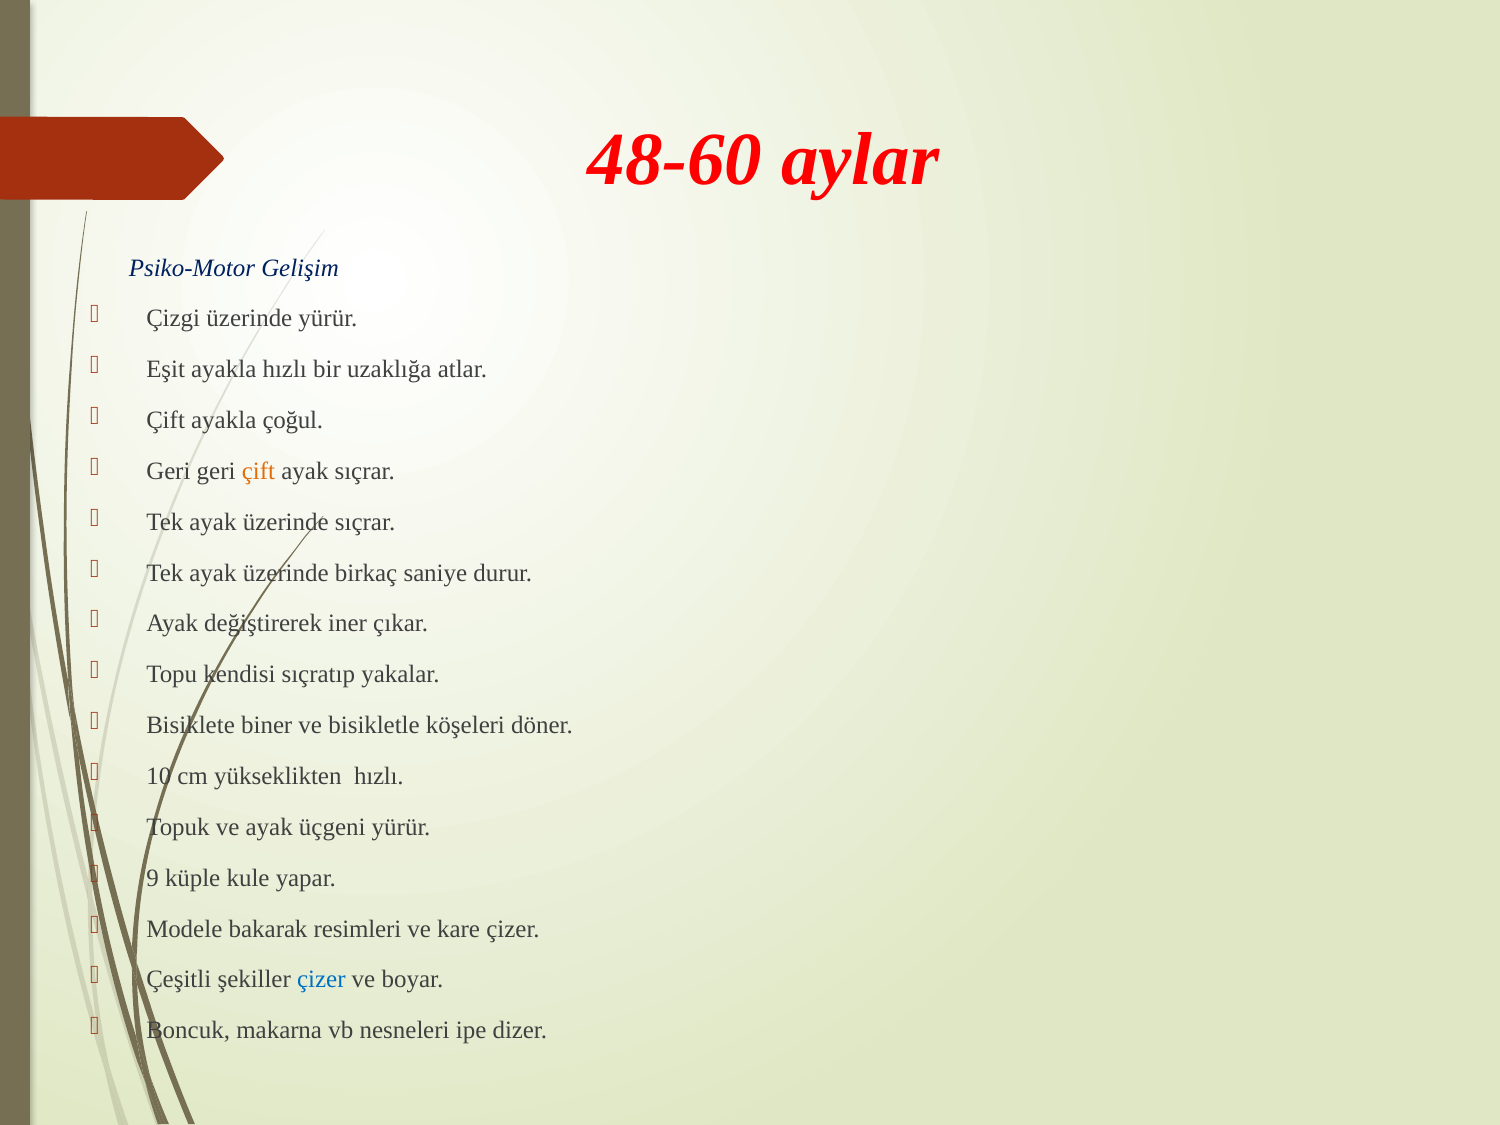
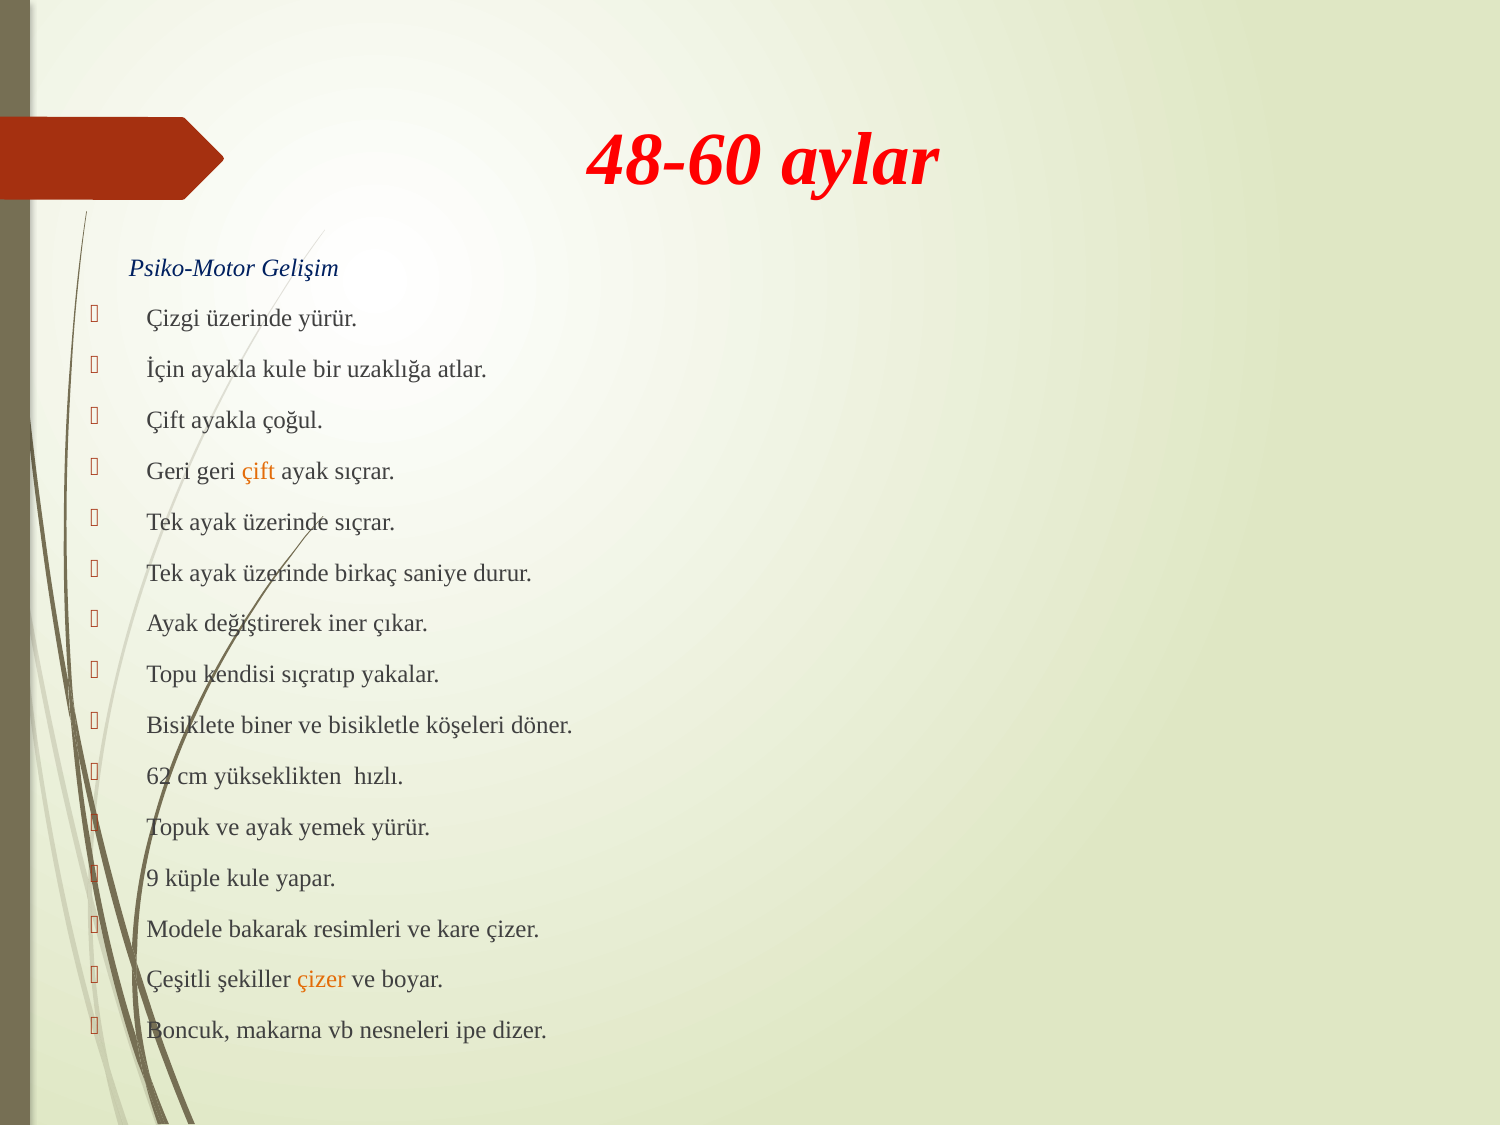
Eşit: Eşit -> İçin (166, 369)
ayakla hızlı: hızlı -> kule (285, 369)
10: 10 -> 62 (159, 776)
üçgeni: üçgeni -> yemek (332, 827)
çizer colour: blue -> orange (321, 980)
